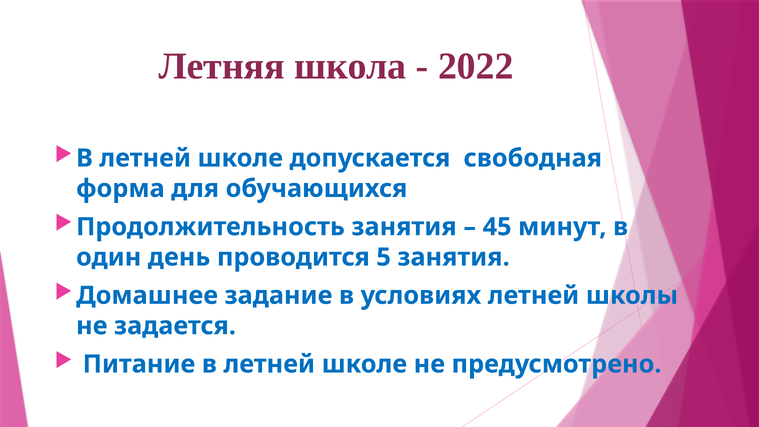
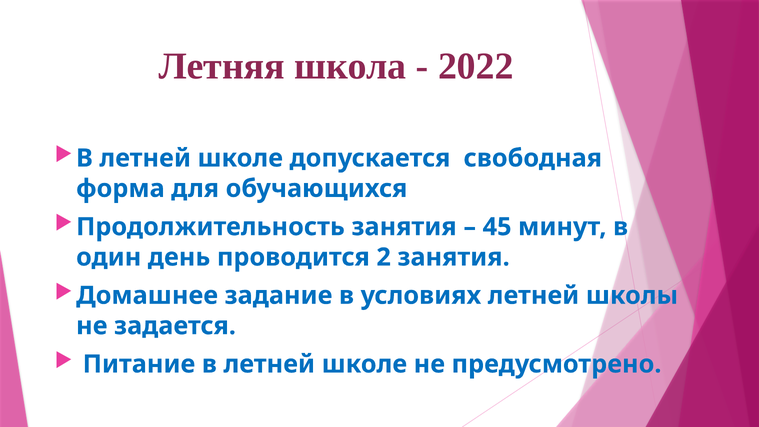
5: 5 -> 2 (384, 257)
